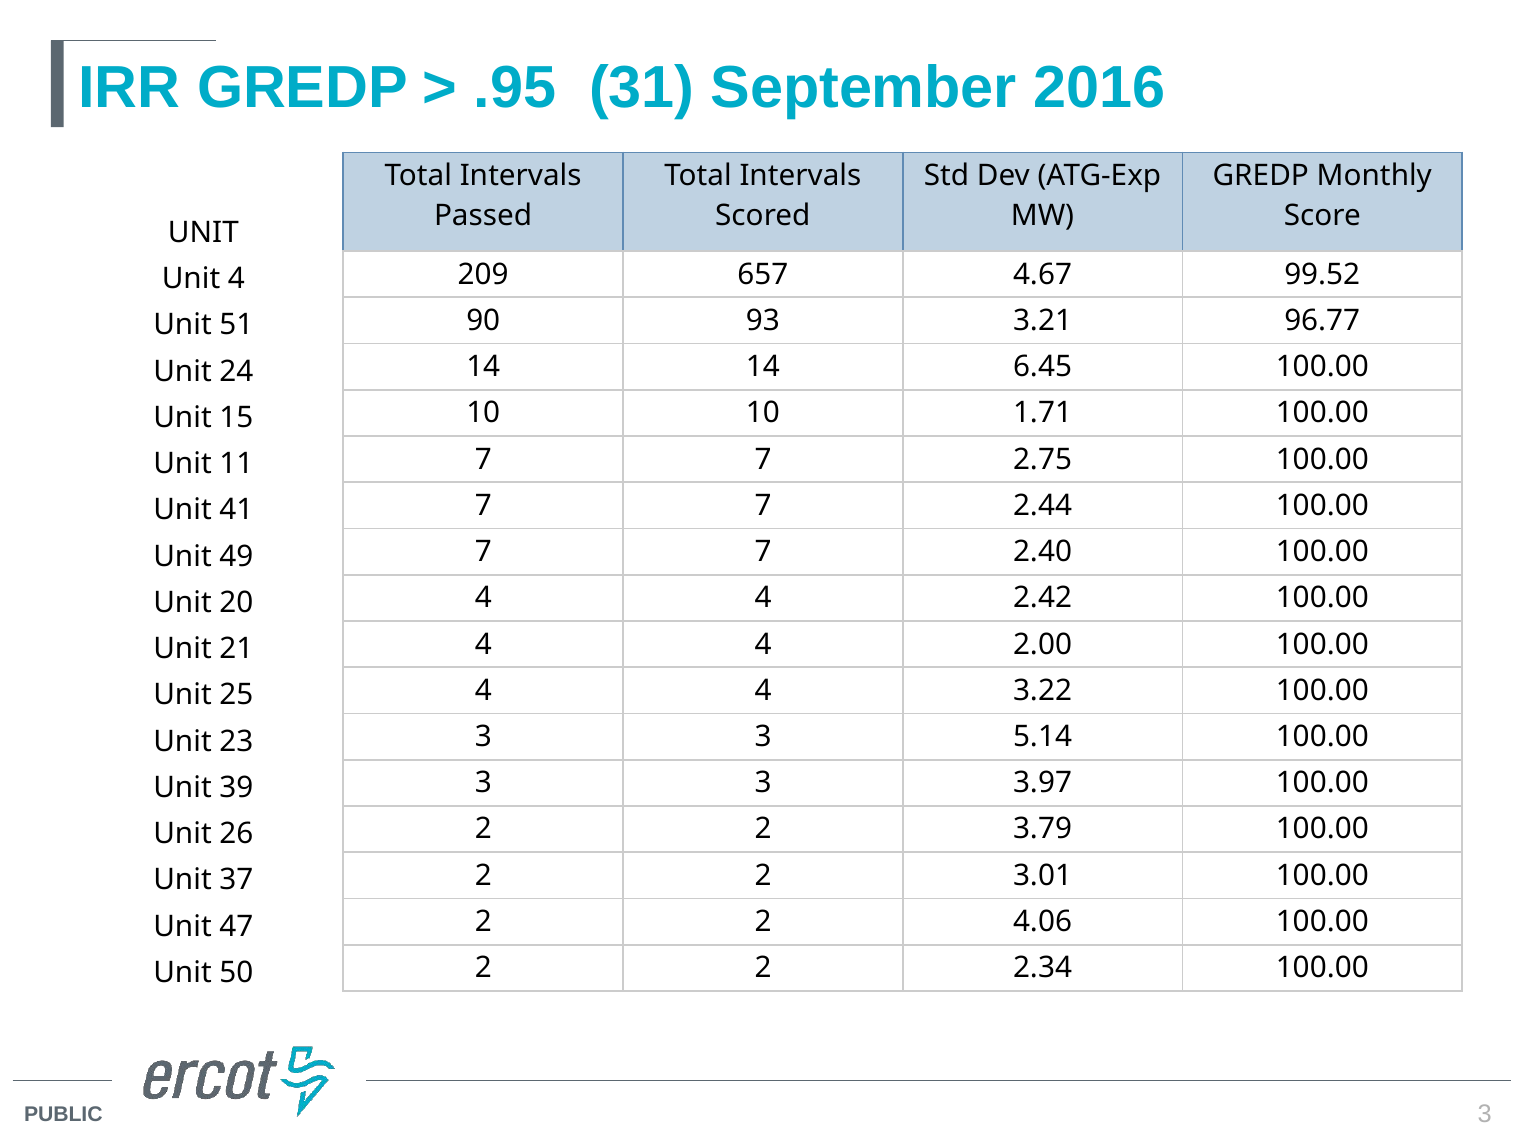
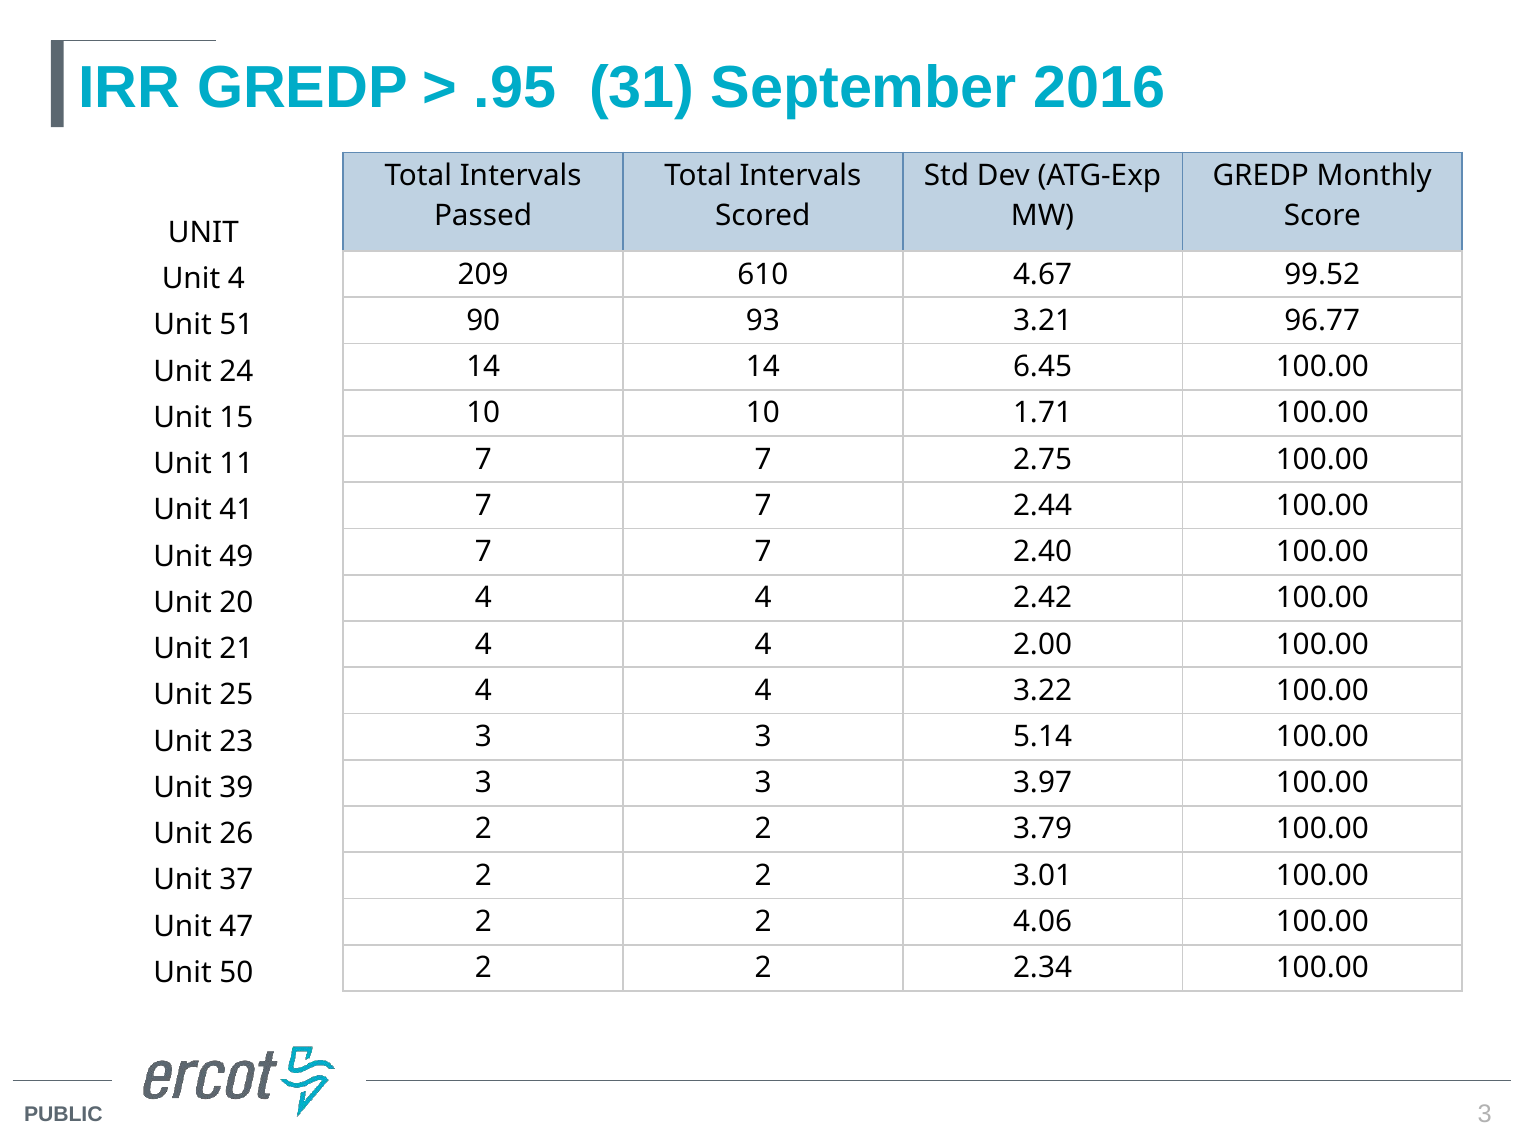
657: 657 -> 610 (763, 274)
